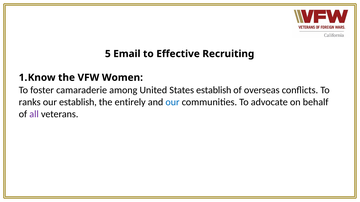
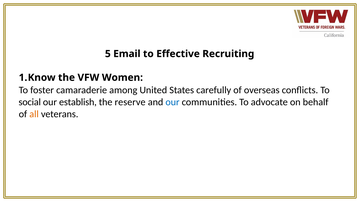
States establish: establish -> carefully (214, 90)
ranks: ranks -> social (30, 102)
entirely: entirely -> reserve (130, 102)
all colour: purple -> orange (34, 114)
